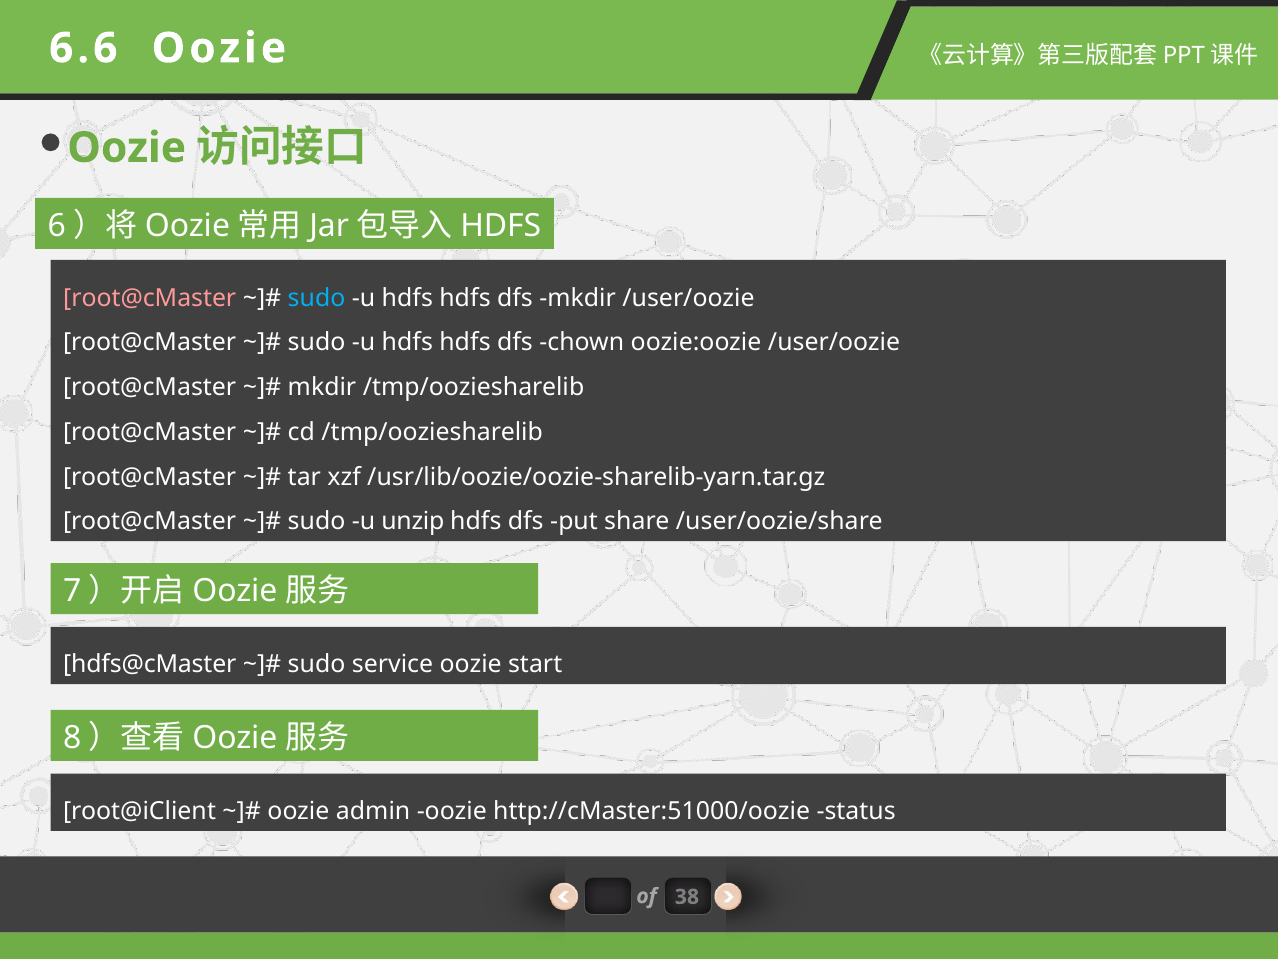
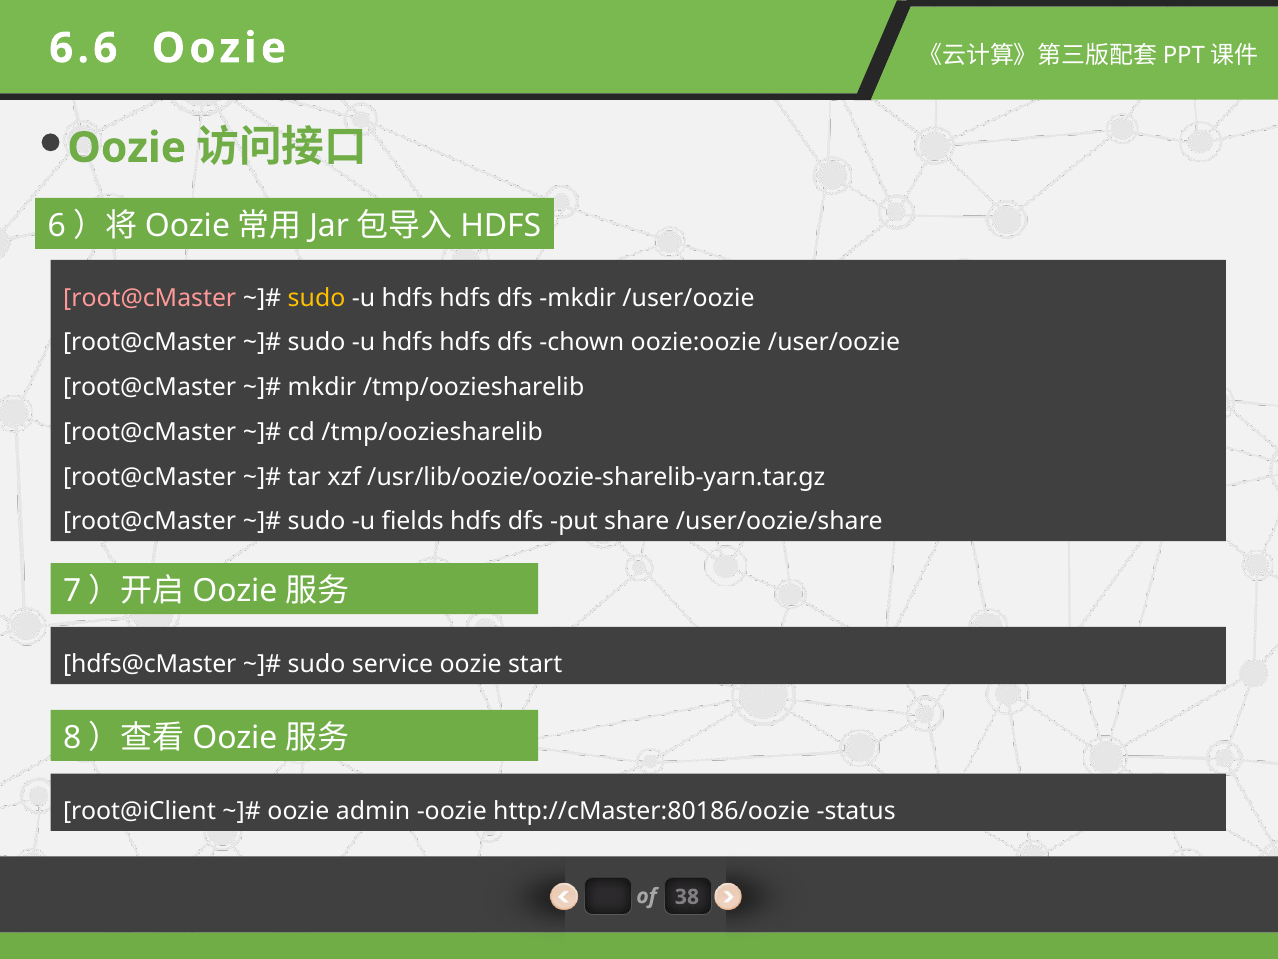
sudo colour: light blue -> yellow (317, 298)
unzip: unzip -> fields (413, 521)
http://cMaster:51000/oozie: http://cMaster:51000/oozie -> http://cMaster:80186/oozie (652, 811)
